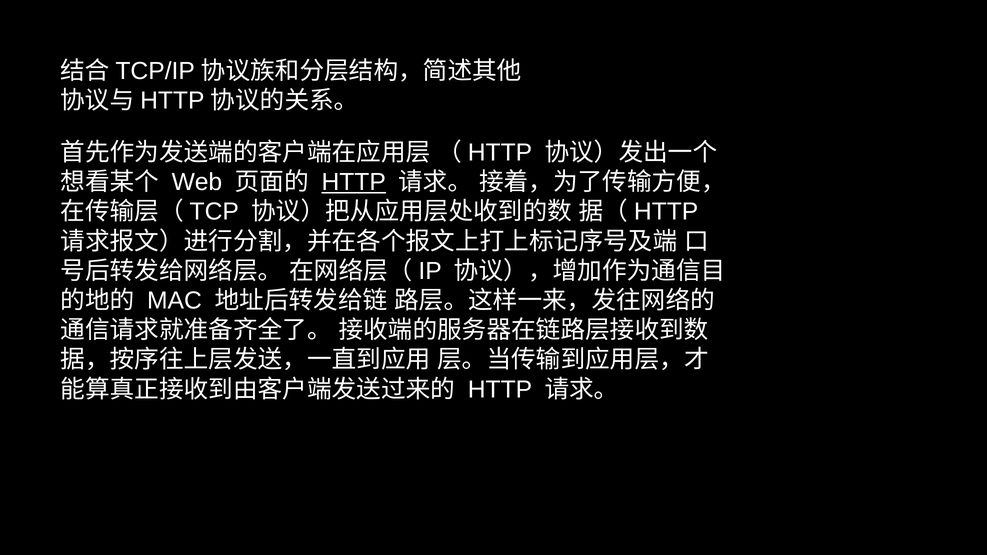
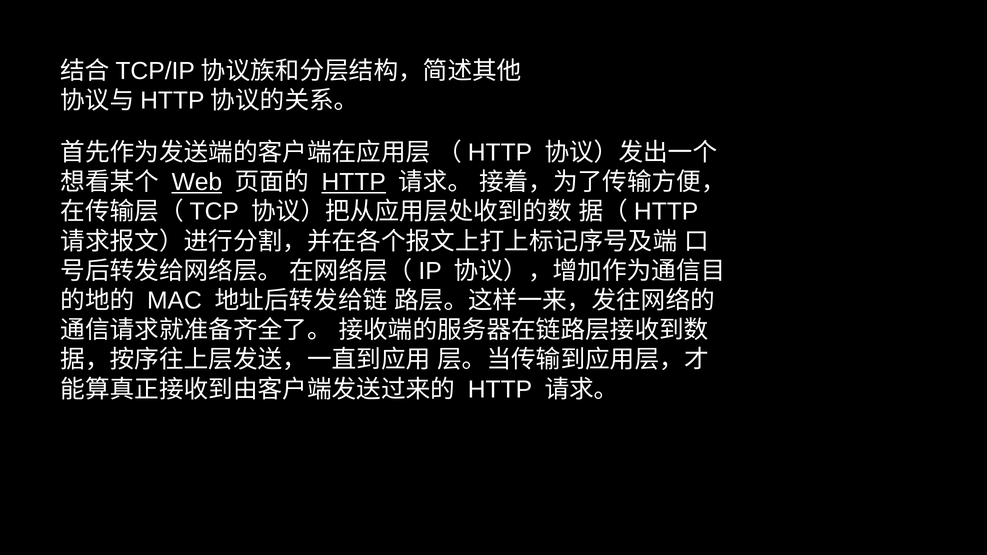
Web underline: none -> present (197, 182)
